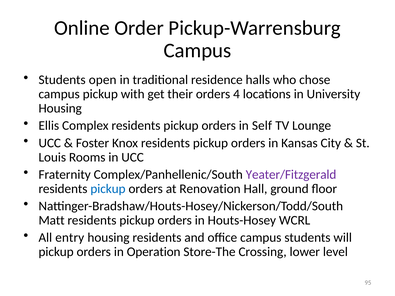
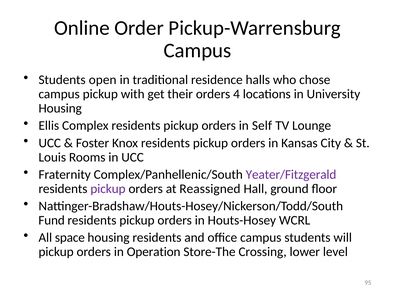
pickup colour: blue -> purple (108, 189)
Renovation: Renovation -> Reassigned (210, 189)
Matt: Matt -> Fund (52, 220)
entry: entry -> space (70, 238)
